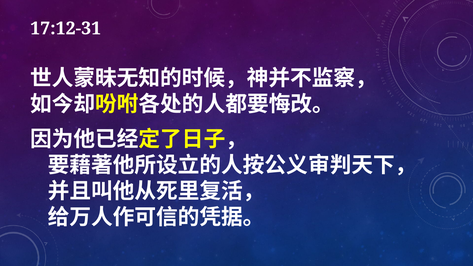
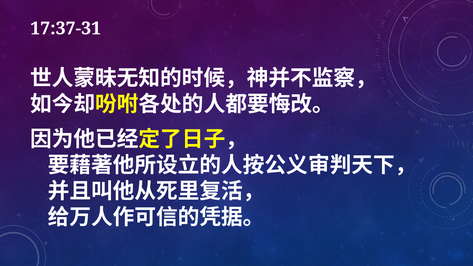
17:12-31: 17:12-31 -> 17:37-31 (66, 28)
